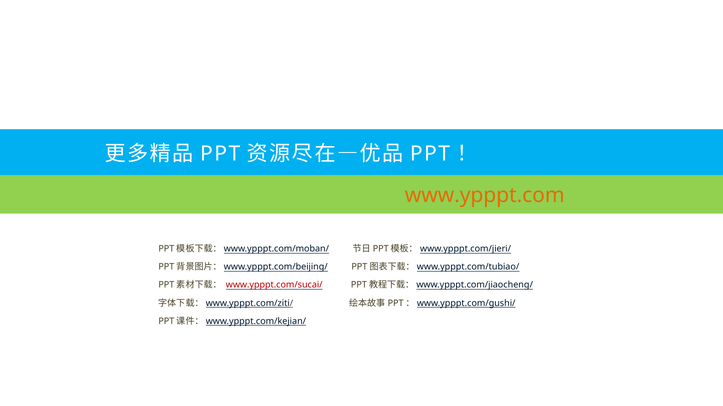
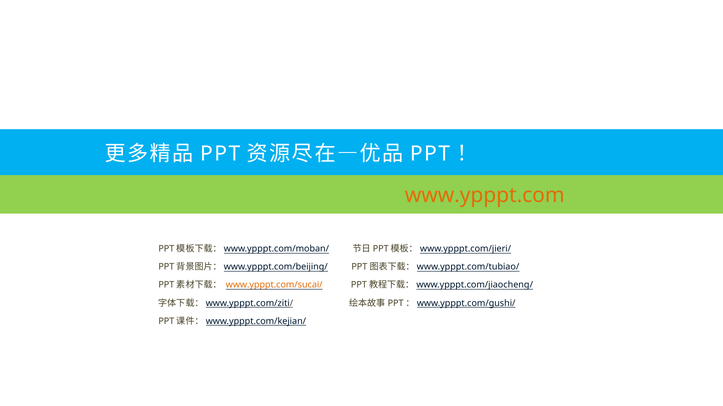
www.ypppt.com/sucai/ colour: red -> orange (274, 285)
